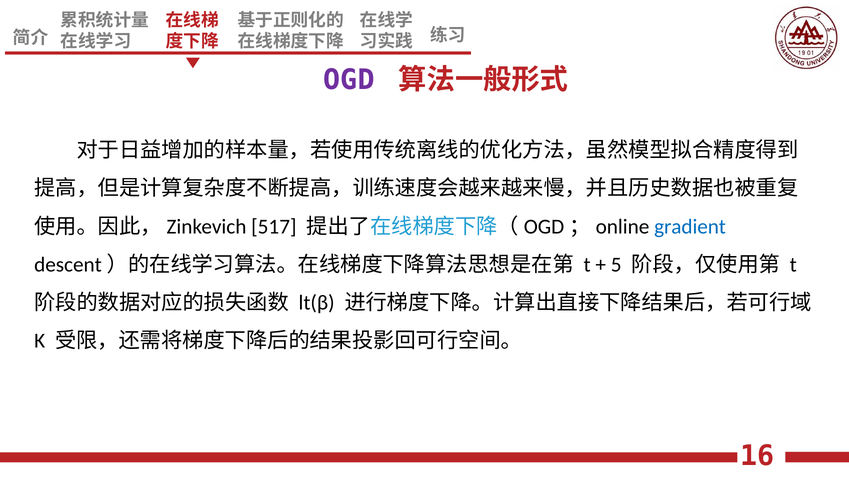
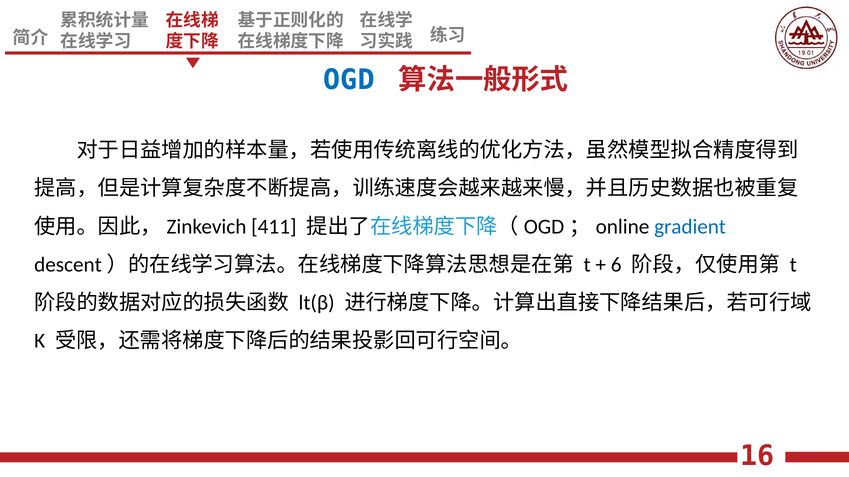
OGD colour: purple -> blue (349, 80)
517: 517 -> 411 (274, 227)
5: 5 -> 6 (616, 265)
